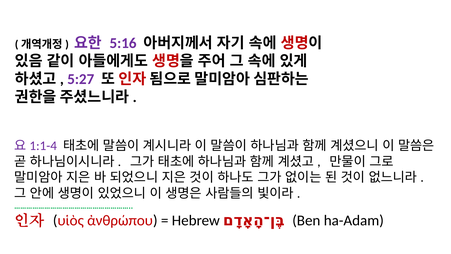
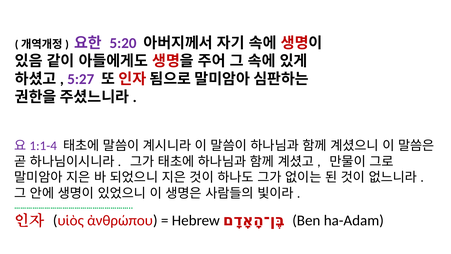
5:16: 5:16 -> 5:20 (123, 43)
